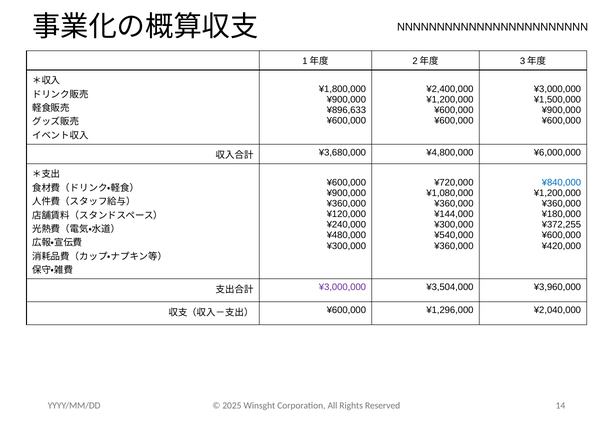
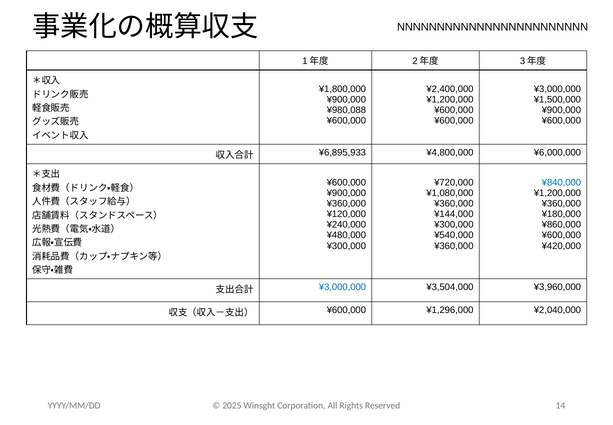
¥896,633: ¥896,633 -> ¥980,088 (346, 110)
¥3,680,000: ¥3,680,000 -> ¥6,895,933 (342, 152)
¥372,255: ¥372,255 -> ¥860,000 (561, 224)
¥3,000,000 colour: purple -> blue (342, 287)
